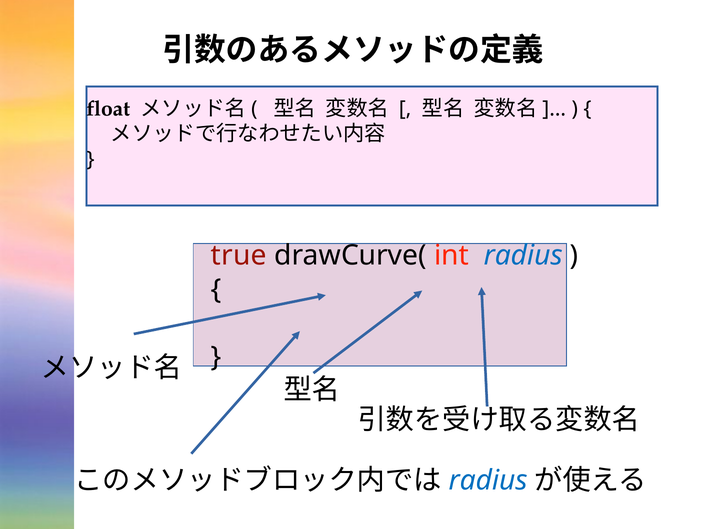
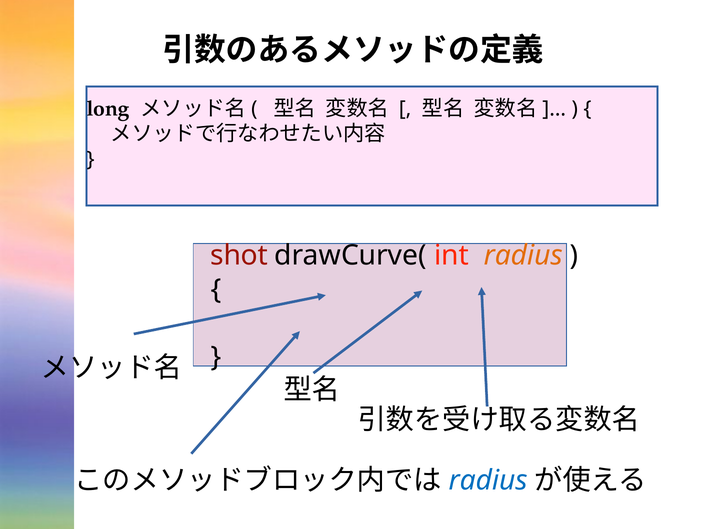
float: float -> long (108, 109)
true: true -> shot (239, 256)
radius colour: blue -> orange (523, 256)
